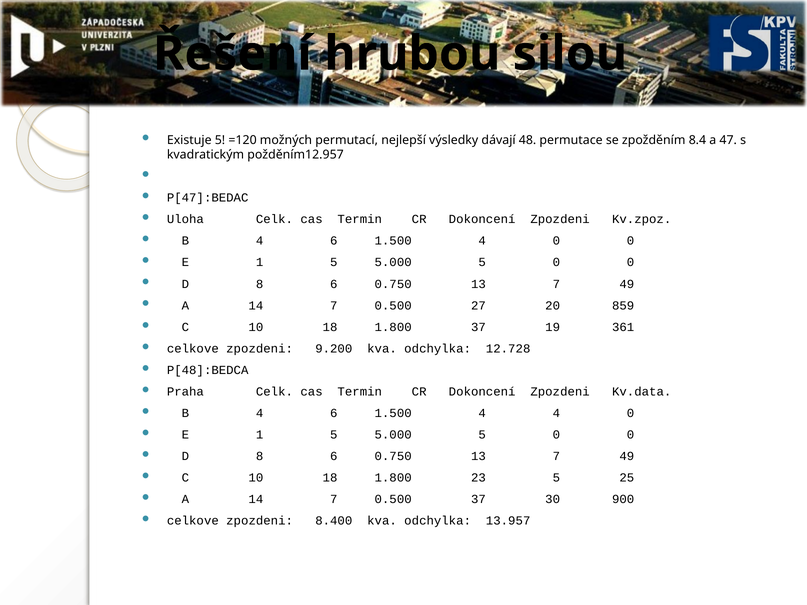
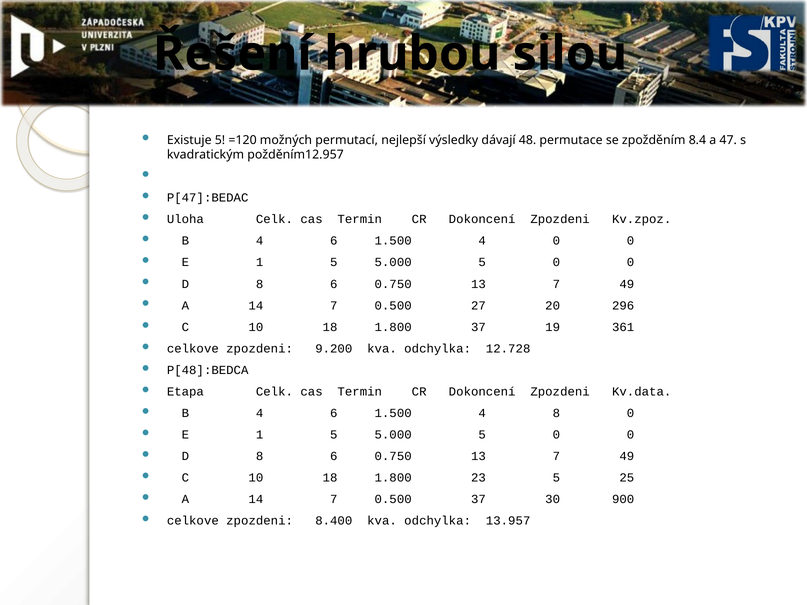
859: 859 -> 296 (623, 306)
Praha: Praha -> Etapa (185, 392)
4 4: 4 -> 8 (556, 413)
